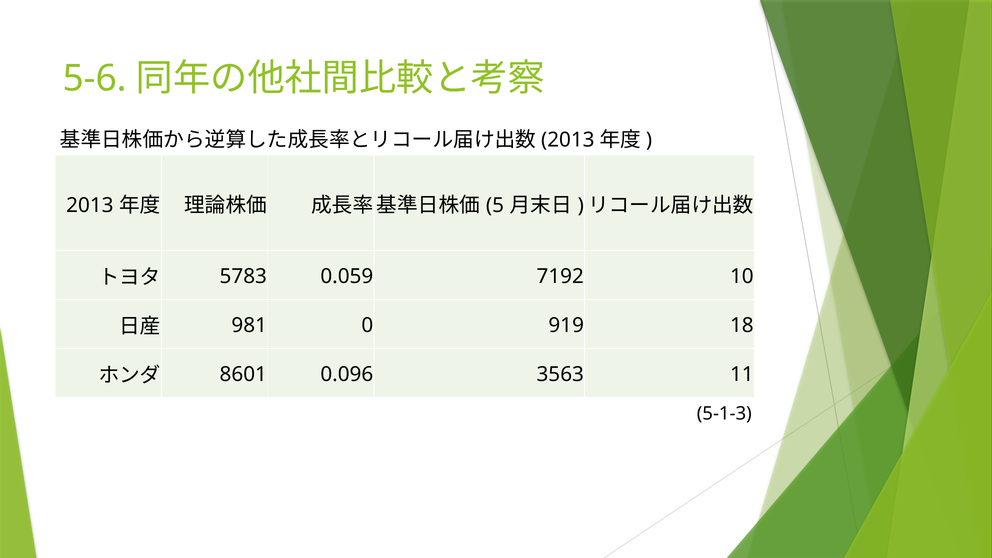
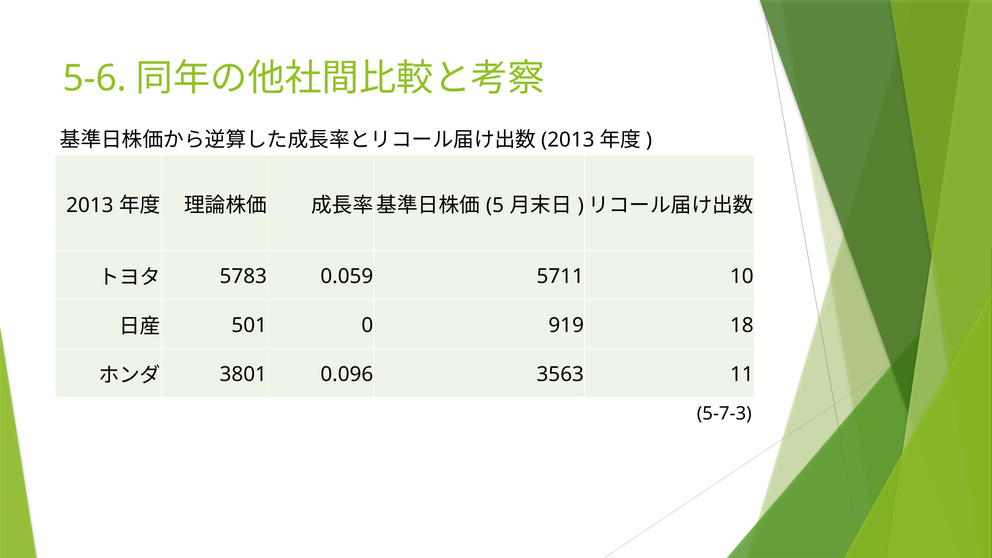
7192: 7192 -> 5711 (560, 277)
981: 981 -> 501 (249, 326)
8601: 8601 -> 3801 (243, 375)
5-1-3: 5-1-3 -> 5-7-3 (724, 414)
